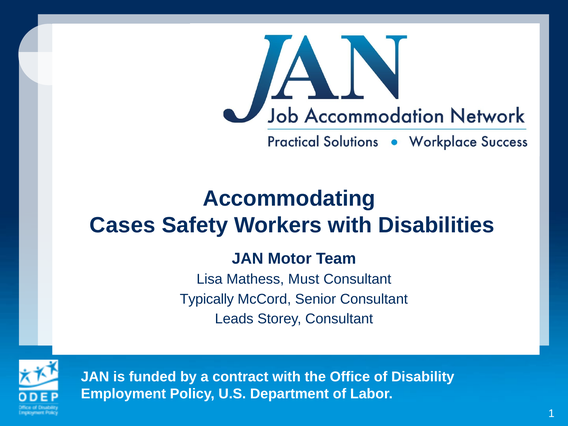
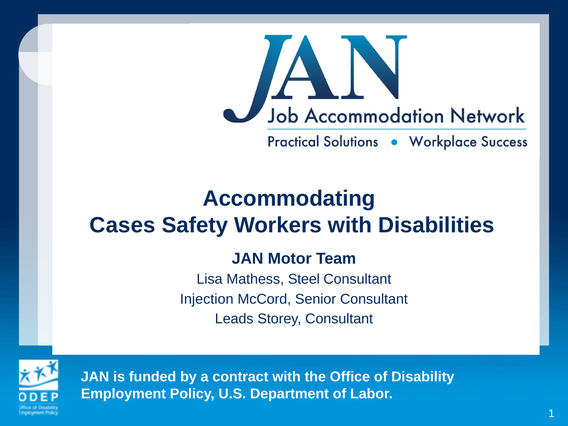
Must: Must -> Steel (304, 279)
Typically: Typically -> Injection (207, 299)
